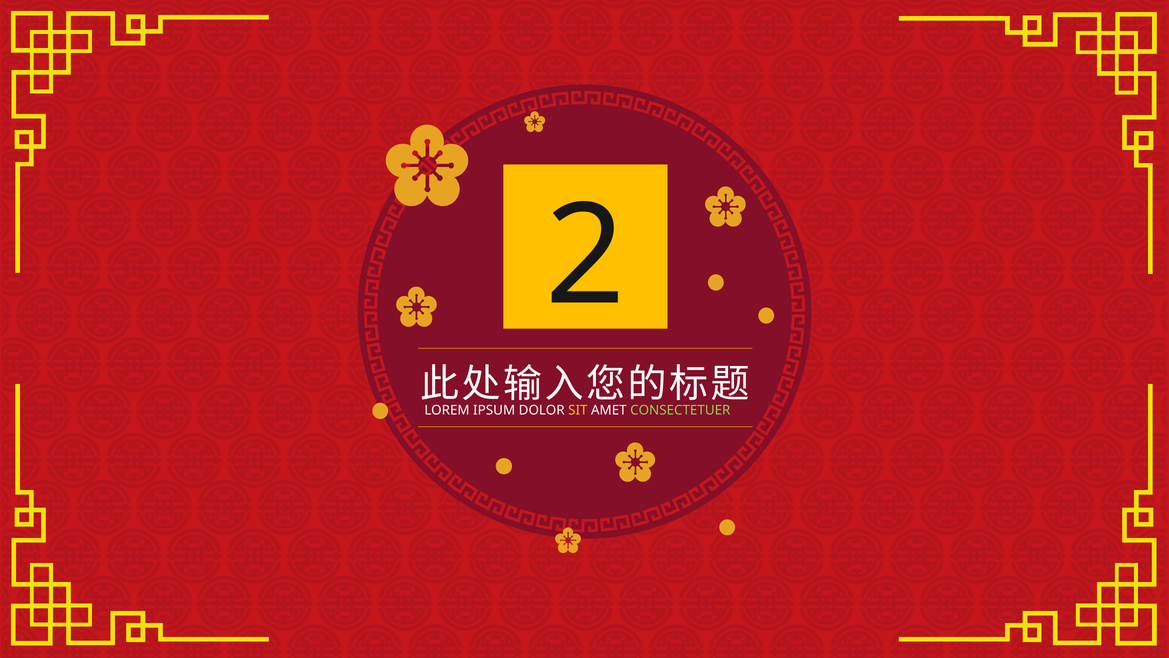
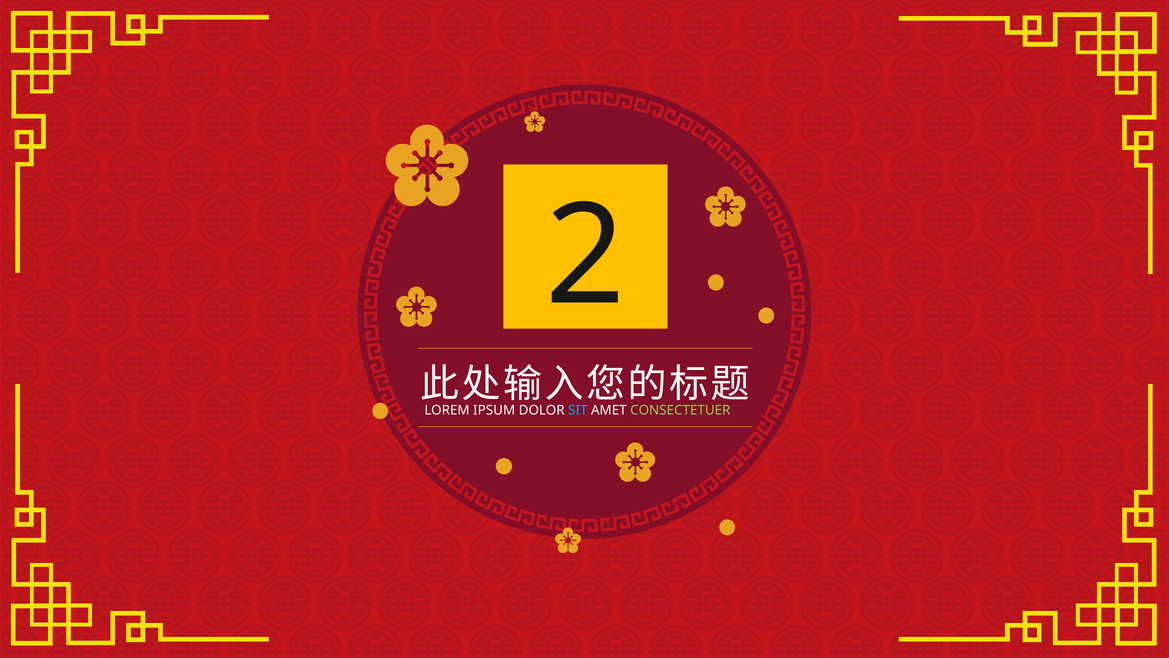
SIT colour: yellow -> light blue (578, 410)
